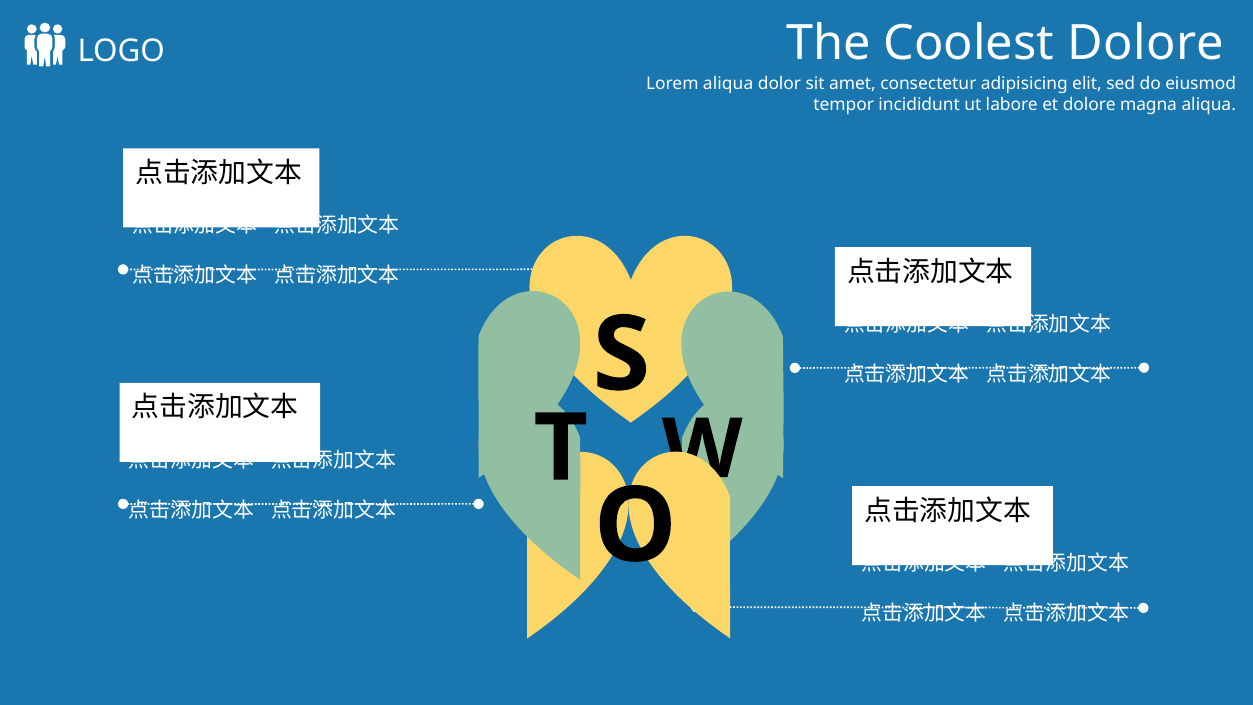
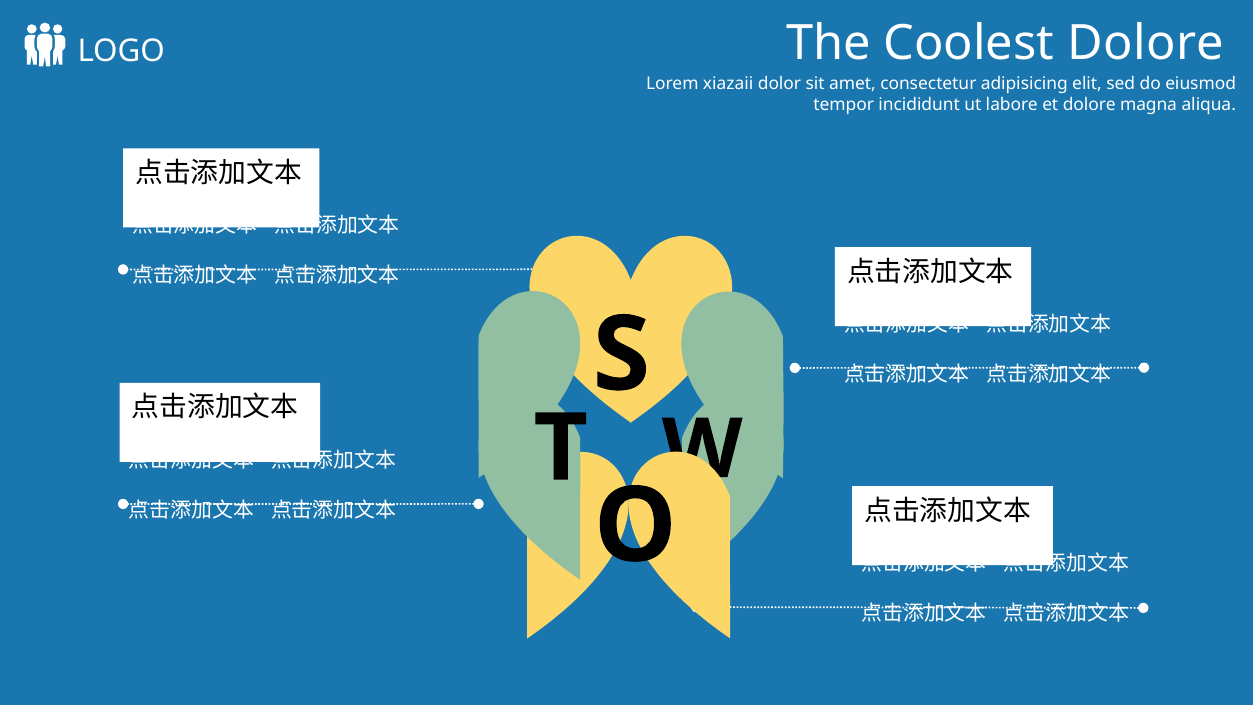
Lorem aliqua: aliqua -> xiazaii (728, 84)
